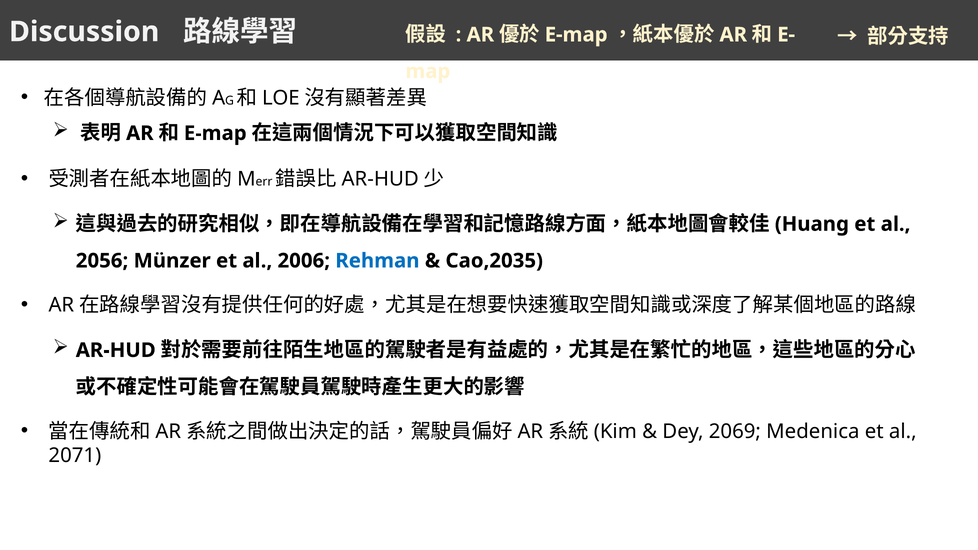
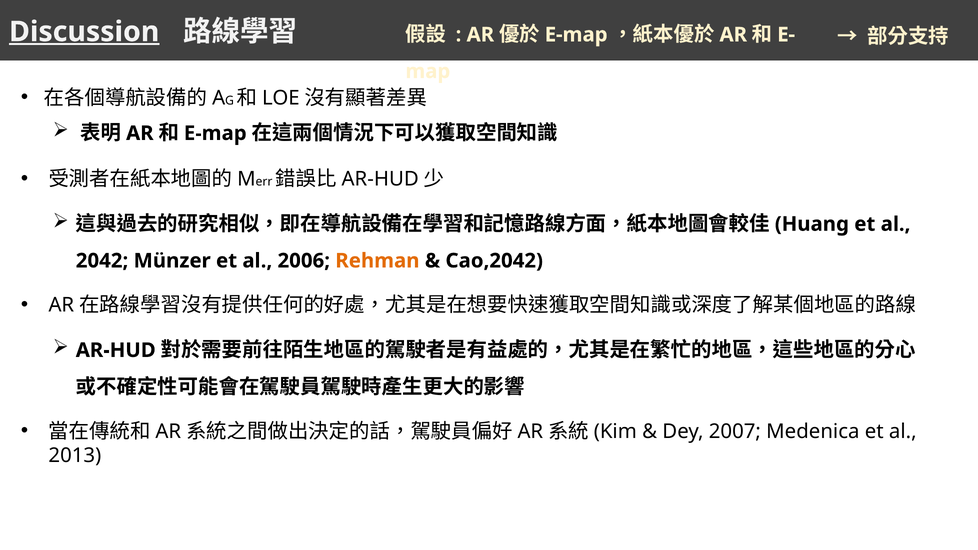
Discussion underline: none -> present (84, 32)
2056: 2056 -> 2042 (102, 261)
Rehman colour: blue -> orange (377, 261)
Cao,2035: Cao,2035 -> Cao,2042 (494, 261)
2069: 2069 -> 2007 (735, 431)
2071: 2071 -> 2013 (75, 456)
